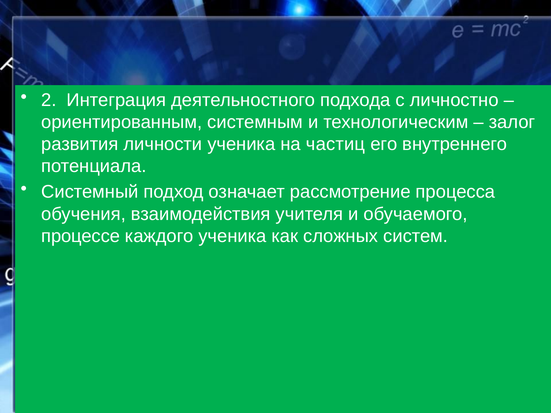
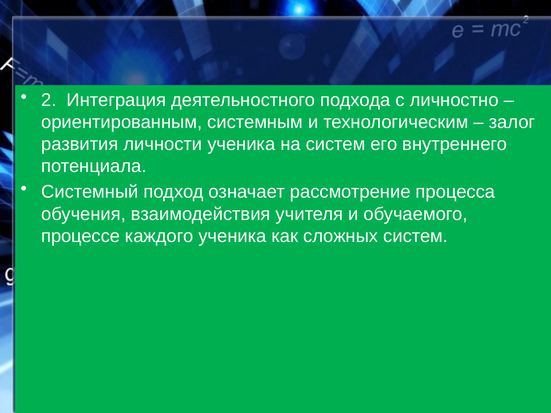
на частиц: частиц -> систем (336, 144)
